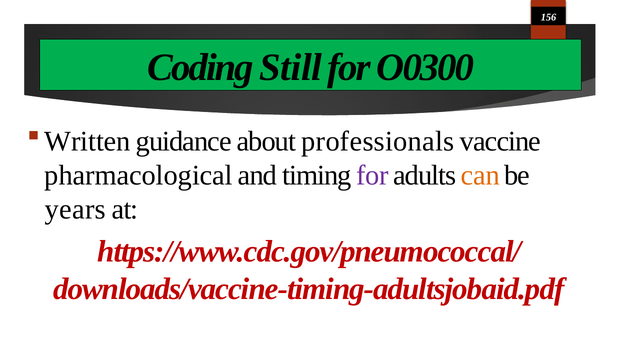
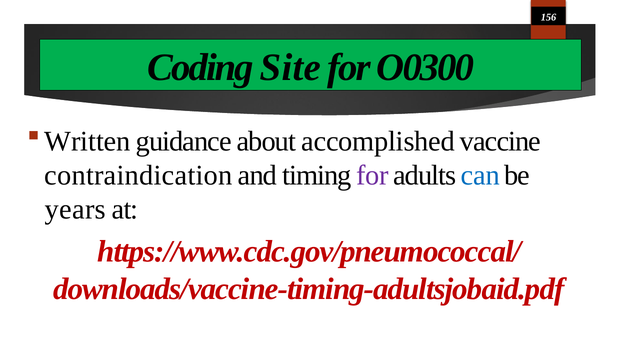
Still: Still -> Site (290, 67)
professionals: professionals -> accomplished (378, 141)
pharmacological: pharmacological -> contraindication (138, 175)
can colour: orange -> blue (480, 175)
